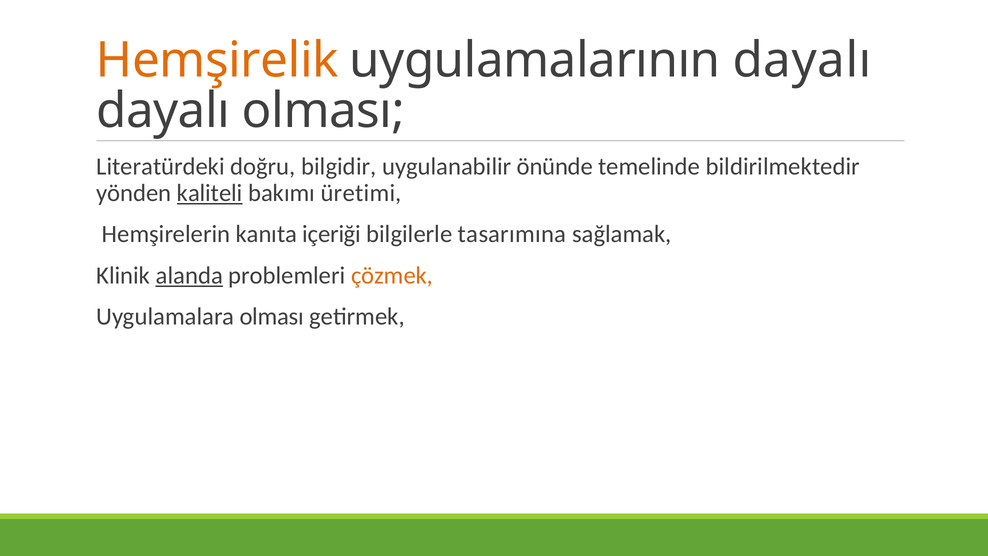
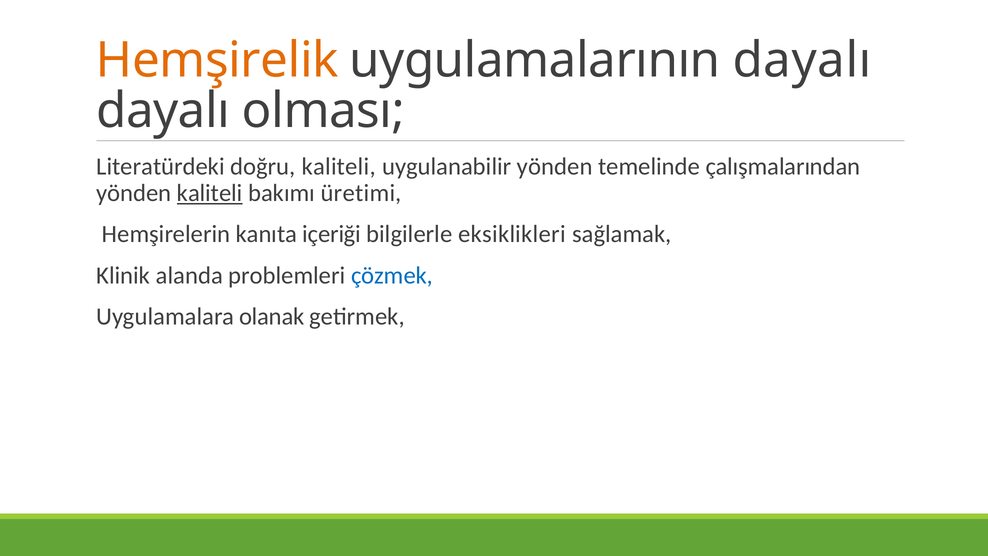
doğru bilgidir: bilgidir -> kaliteli (339, 166)
uygulanabilir önünde: önünde -> yönden (555, 166)
bildirilmektedir: bildirilmektedir -> çalışmalarından (783, 166)
tasarımına: tasarımına -> eksiklikleri (512, 234)
alanda underline: present -> none (189, 275)
çözmek colour: orange -> blue (392, 275)
Uygulamalara olması: olması -> olanak (272, 316)
